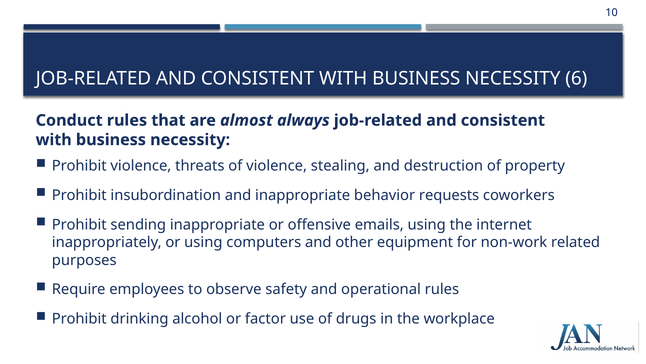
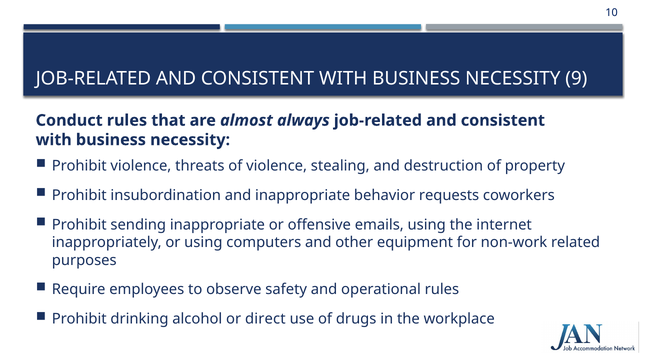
6: 6 -> 9 (576, 78)
factor: factor -> direct (265, 318)
